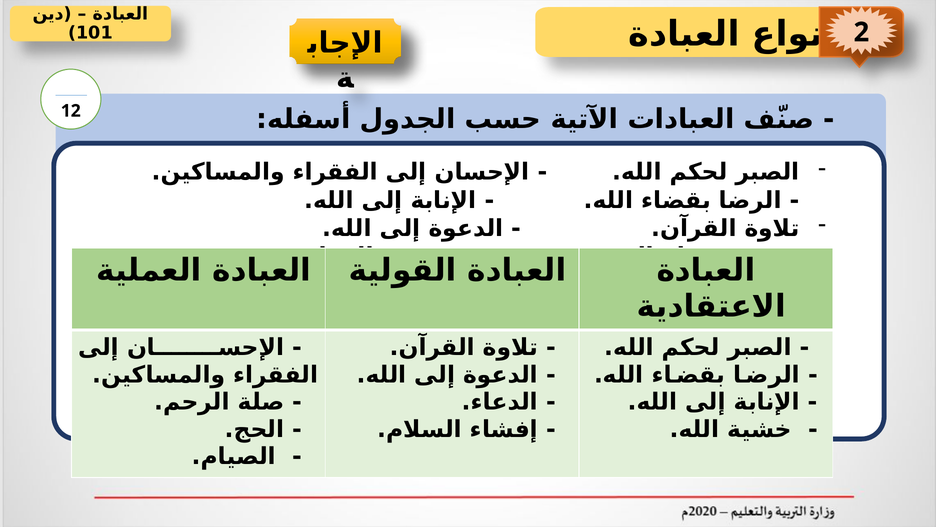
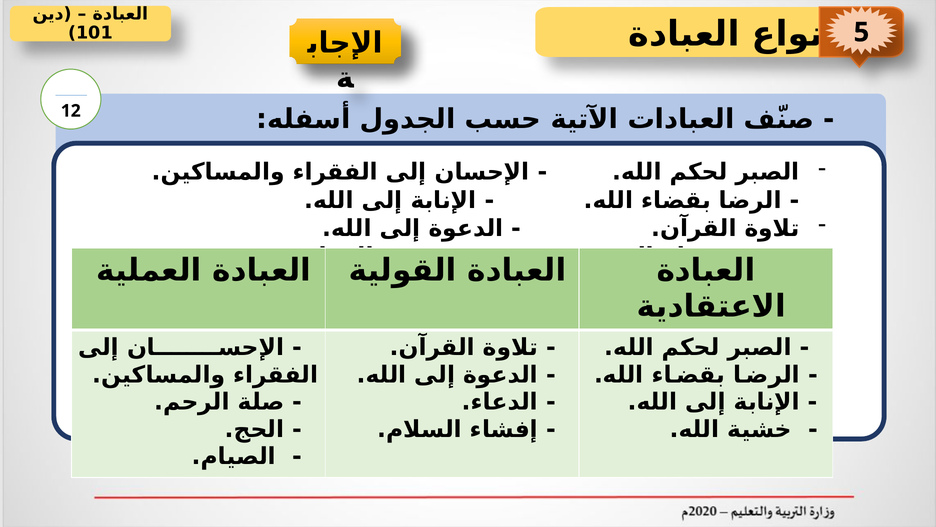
2: 2 -> 5 (861, 32)
